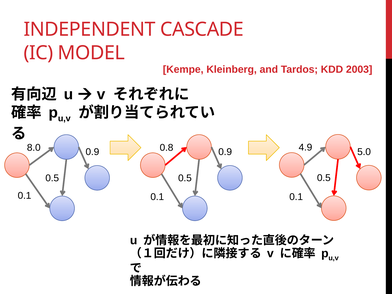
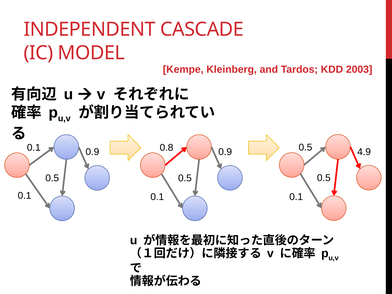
8.0: 8.0 -> 0.1 (34, 148)
5.0: 5.0 -> 4.9 (364, 152)
0.9 4.9: 4.9 -> 0.5 (305, 147)
